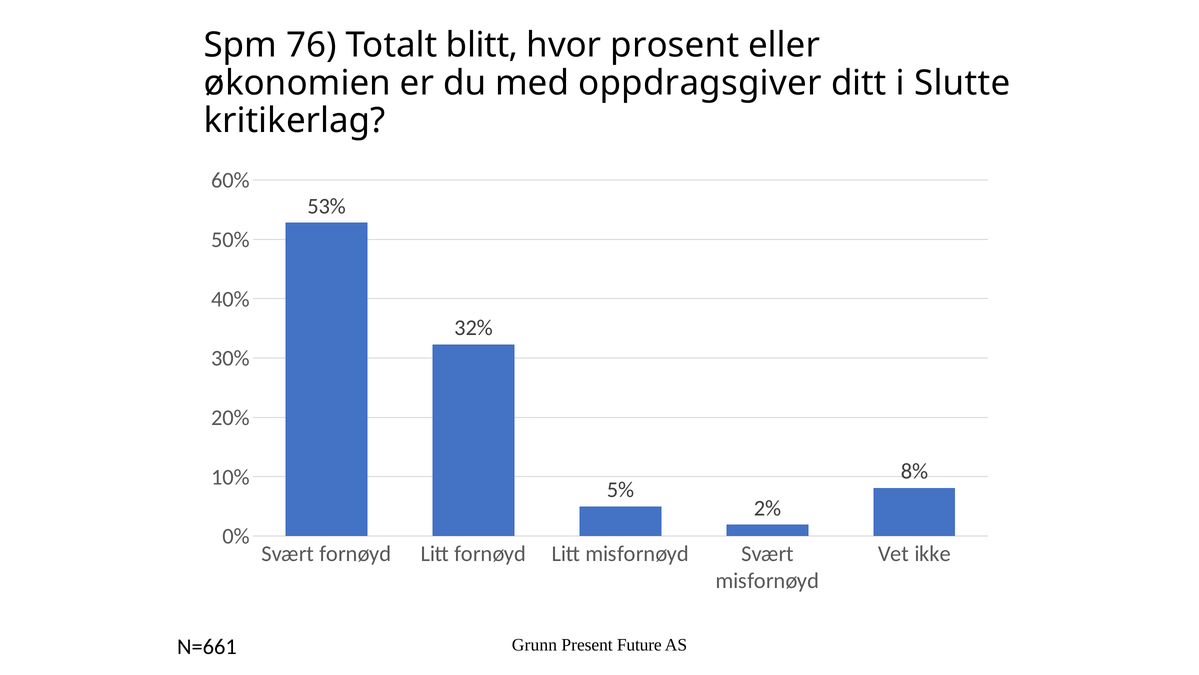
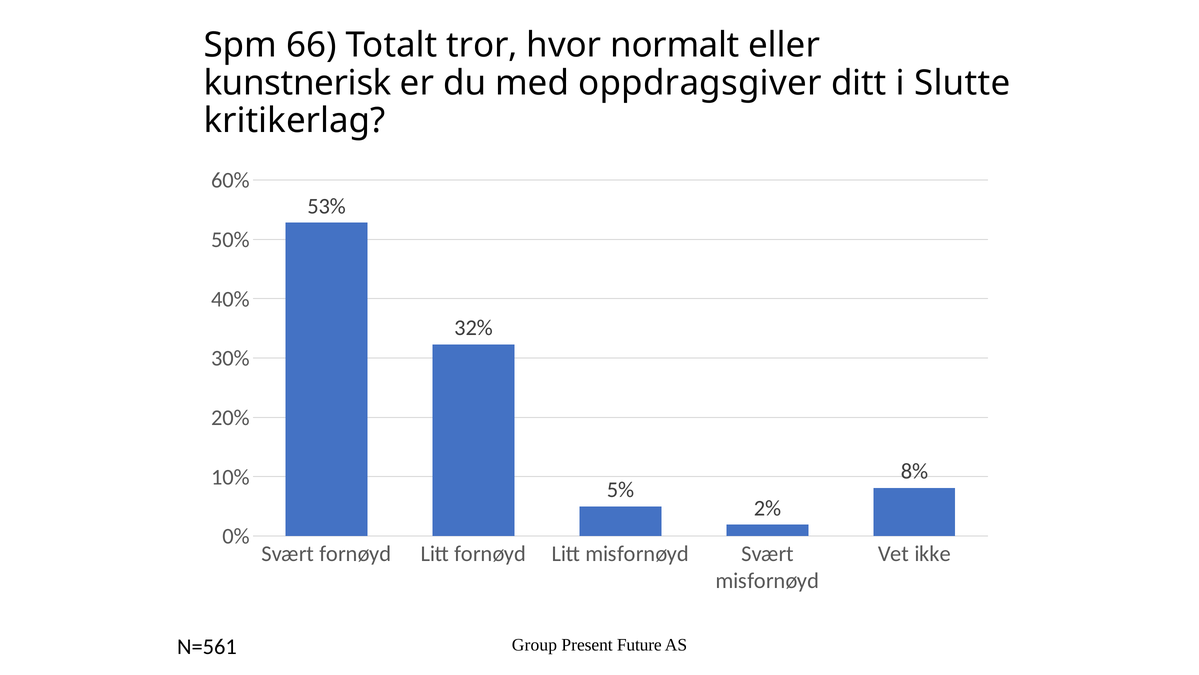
76: 76 -> 66 (311, 45)
blitt: blitt -> tror (482, 45)
prosent: prosent -> normalt (675, 45)
økonomien: økonomien -> kunstnerisk (298, 83)
Grunn: Grunn -> Group (534, 644)
N=661: N=661 -> N=561 (207, 646)
